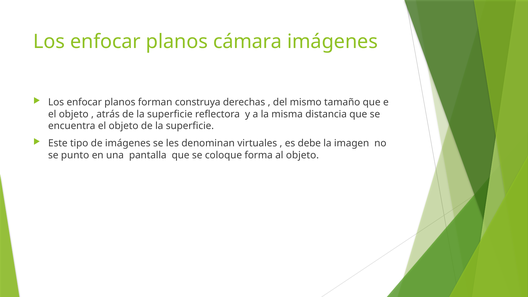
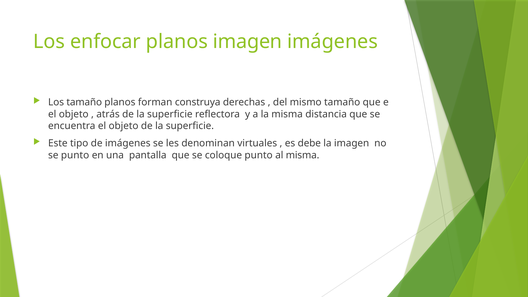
planos cámara: cámara -> imagen (248, 42)
enfocar: enfocar -> tamaño (84, 102)
coloque forma: forma -> punto (259, 155)
al objeto: objeto -> misma (303, 155)
